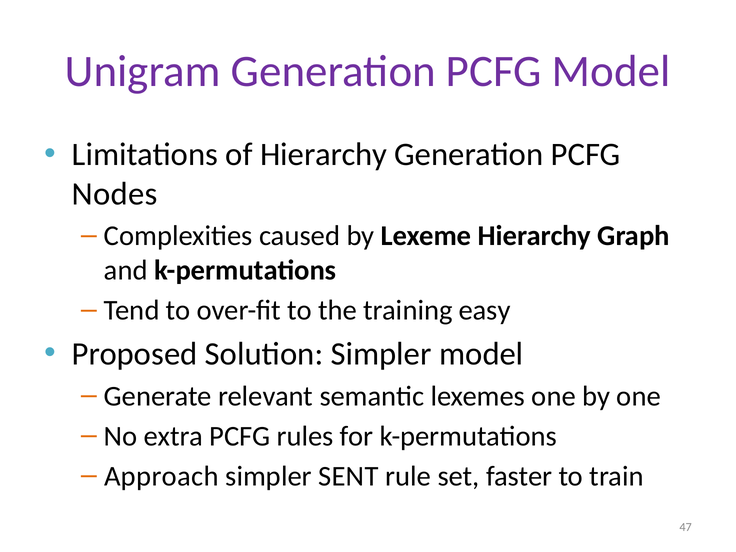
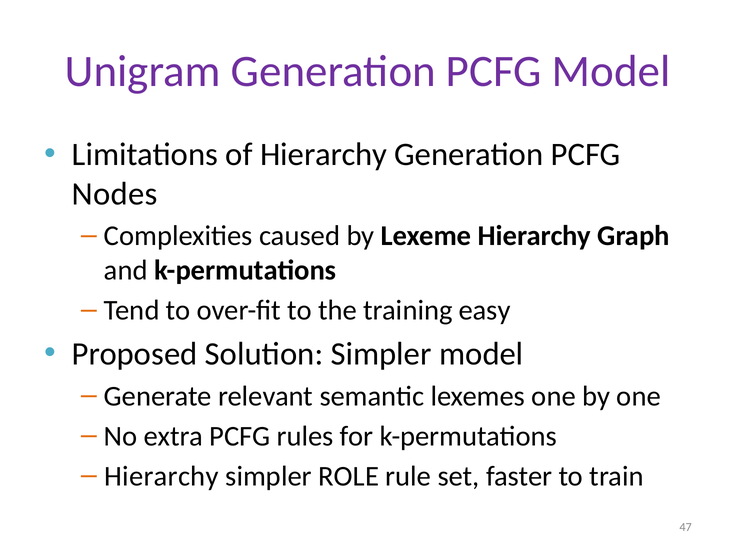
Approach: Approach -> Hierarchy (161, 476)
SENT: SENT -> ROLE (349, 476)
